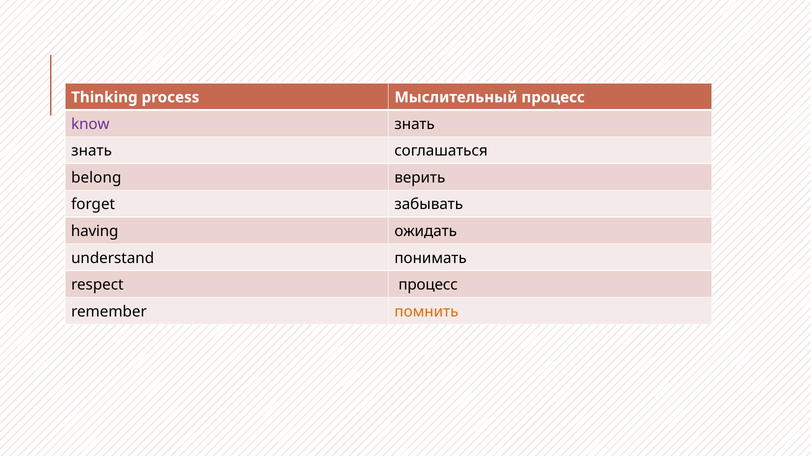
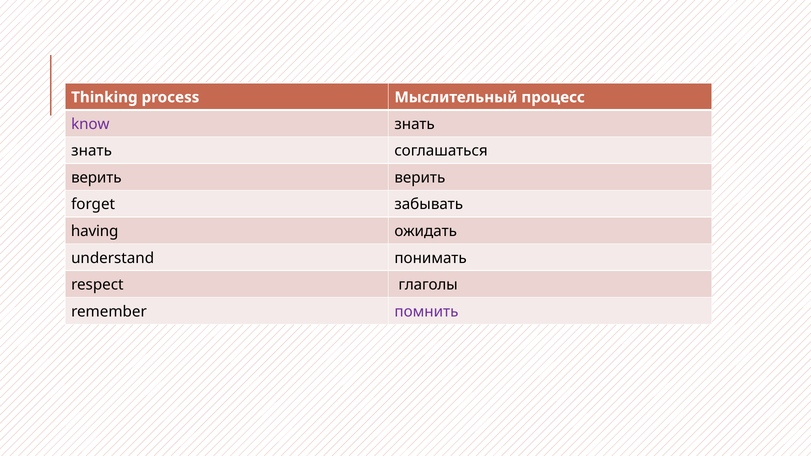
belong: belong -> верить (96, 178)
respect процесс: процесс -> глаголы (428, 285)
помнить colour: orange -> purple (426, 312)
